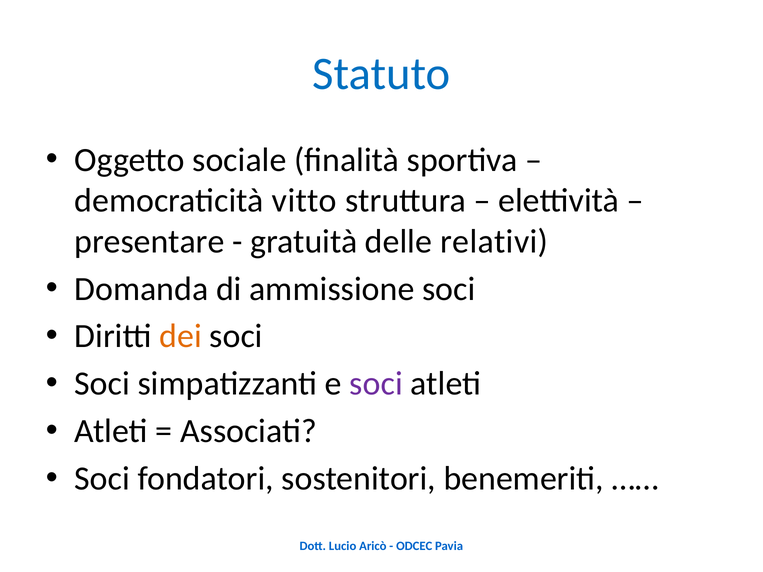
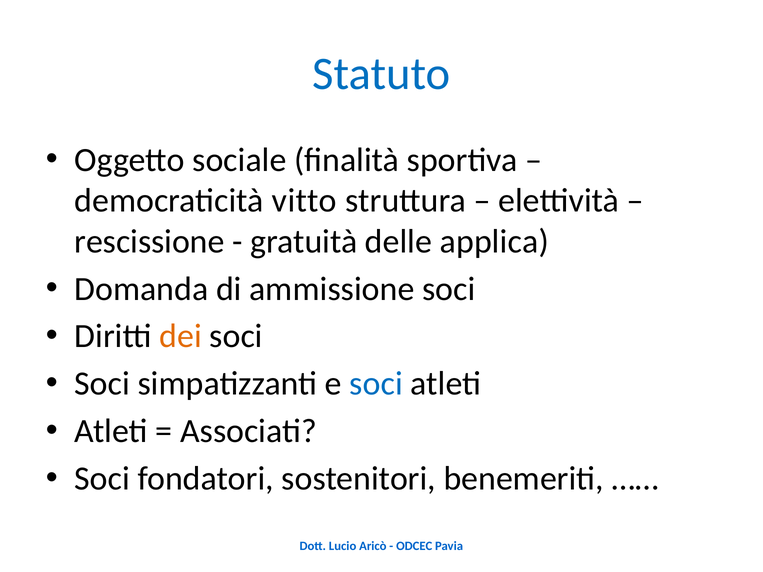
presentare: presentare -> rescissione (149, 241)
relativi: relativi -> applica (494, 241)
soci colour: purple -> blue (376, 384)
